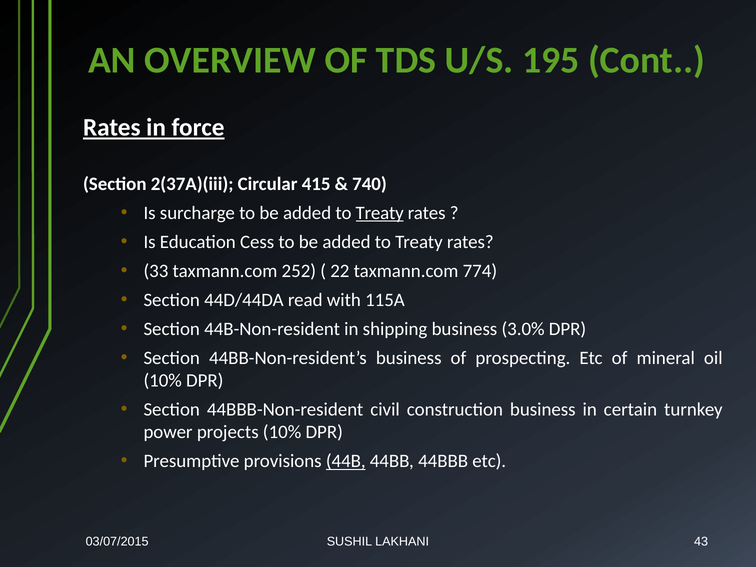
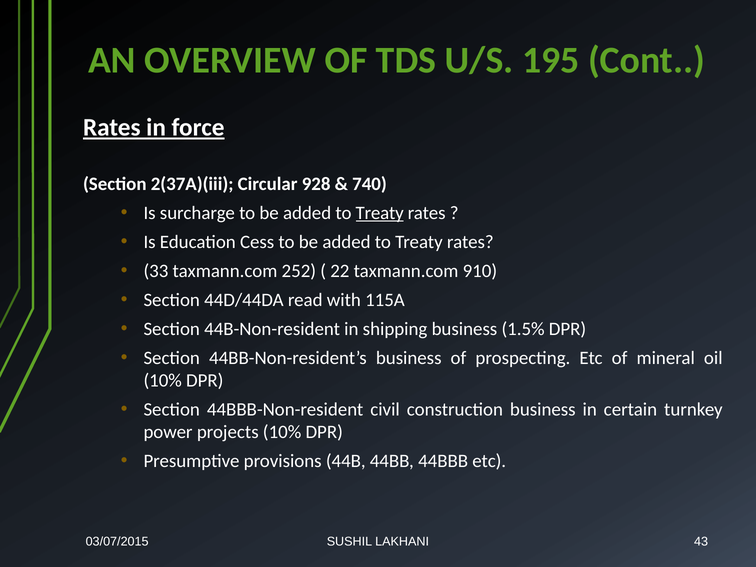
415: 415 -> 928 (316, 184)
774: 774 -> 910 (480, 271)
3.0%: 3.0% -> 1.5% (523, 329)
44B underline: present -> none (346, 461)
